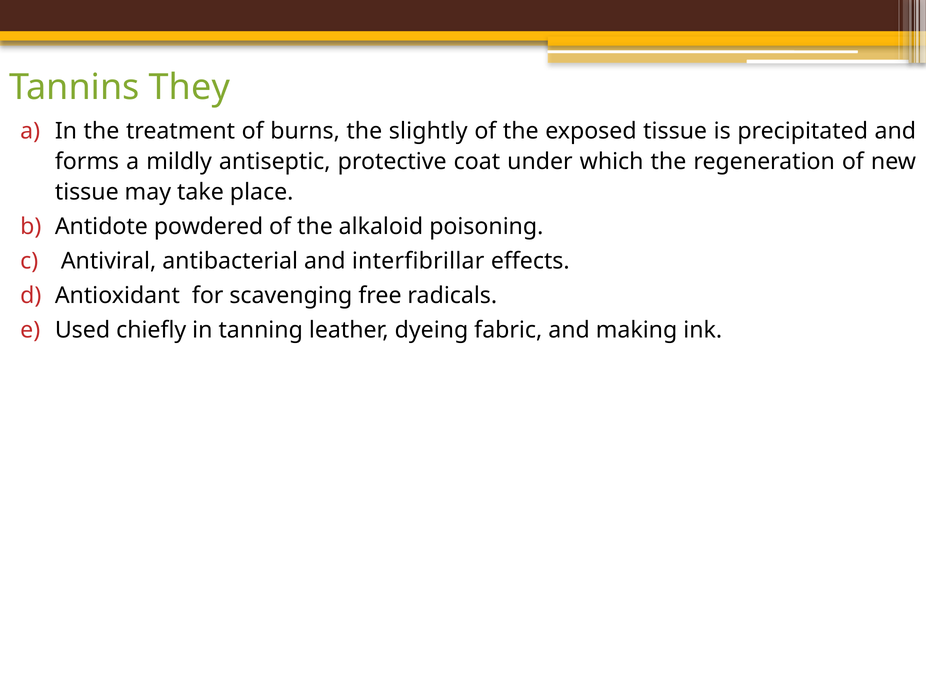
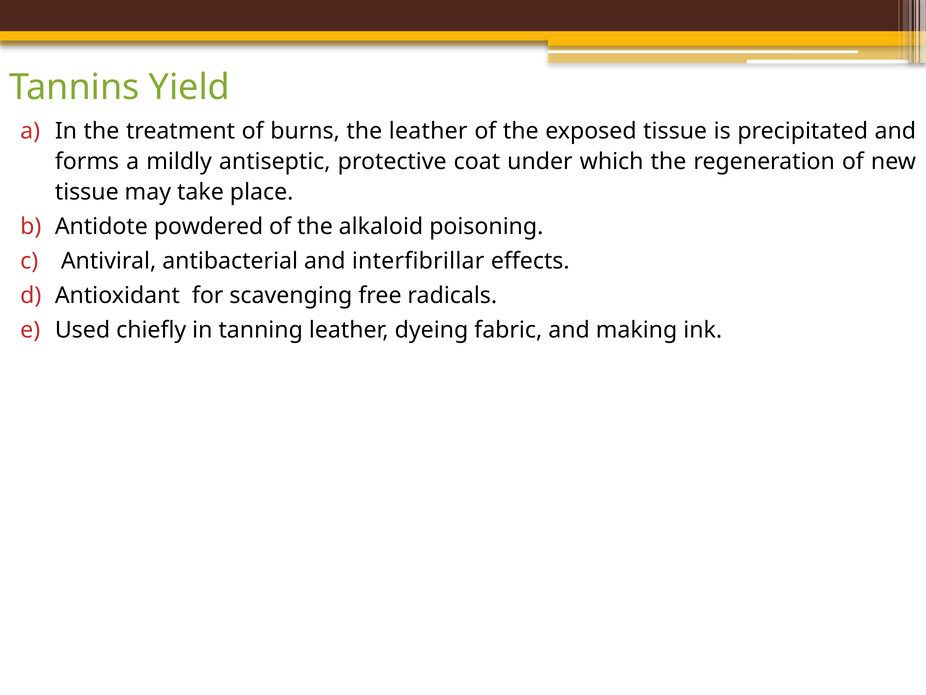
They: They -> Yield (189, 87)
the slightly: slightly -> leather (428, 131)
